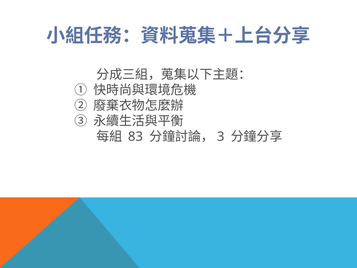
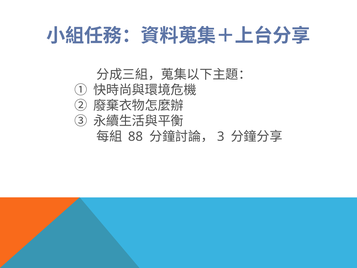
83: 83 -> 88 (136, 136)
